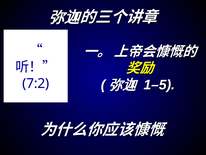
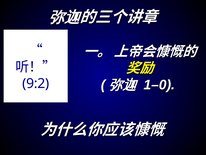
1–5: 1–5 -> 1–0 (159, 85)
7:2: 7:2 -> 9:2 (36, 83)
